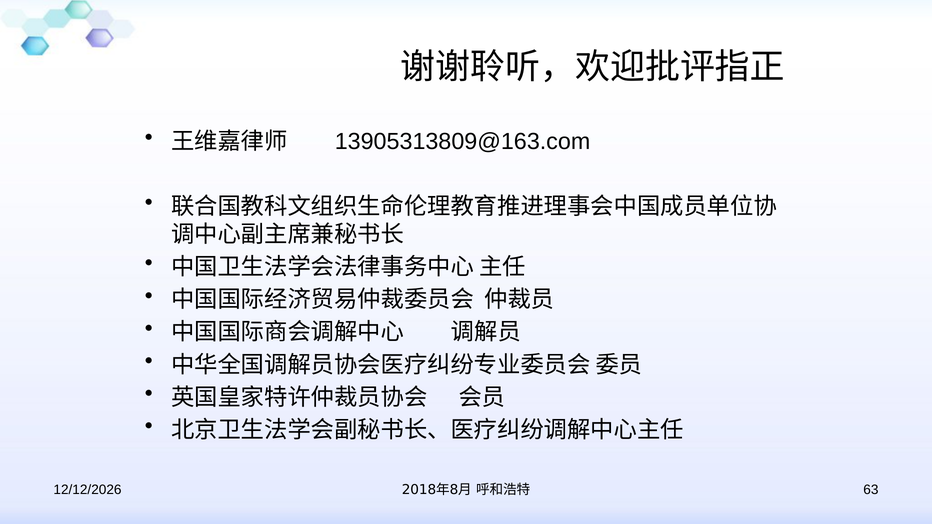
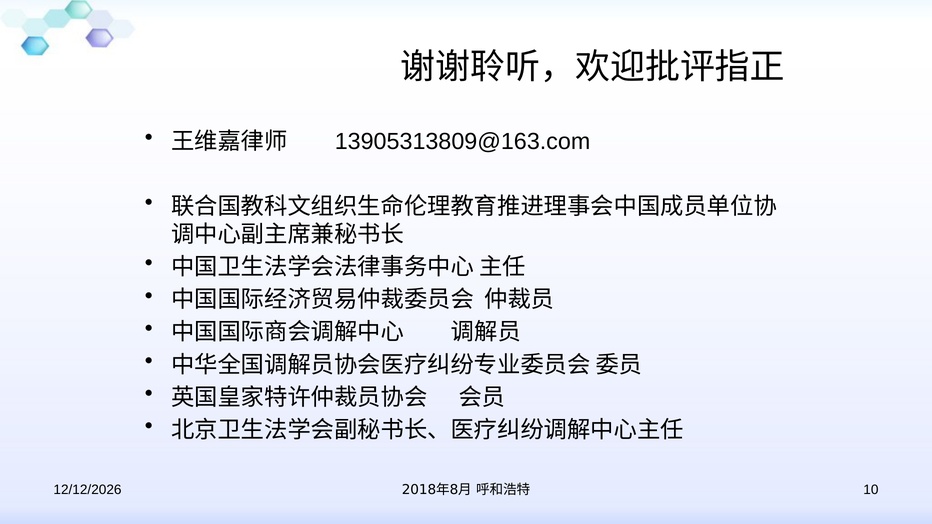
63: 63 -> 10 (871, 490)
